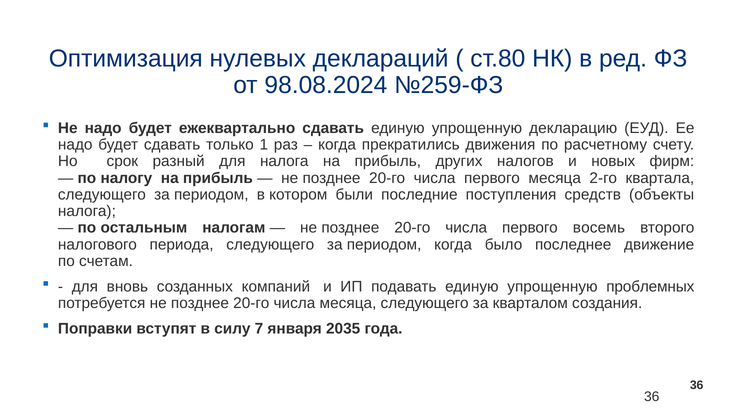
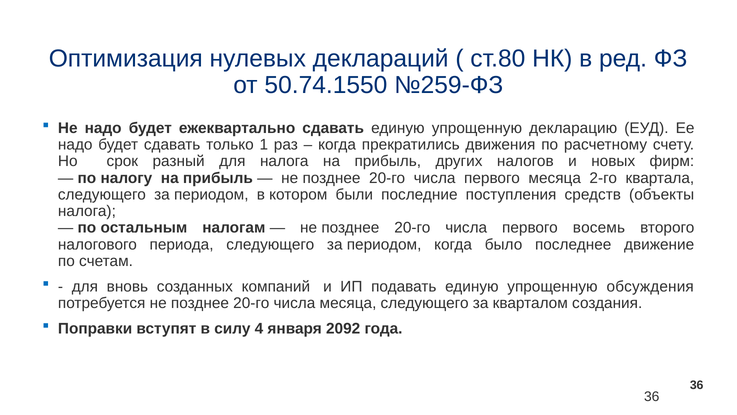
98.08.2024: 98.08.2024 -> 50.74.1550 (326, 85)
проблемных: проблемных -> обсуждения (650, 286)
7: 7 -> 4 (259, 328)
2035: 2035 -> 2092 (343, 328)
